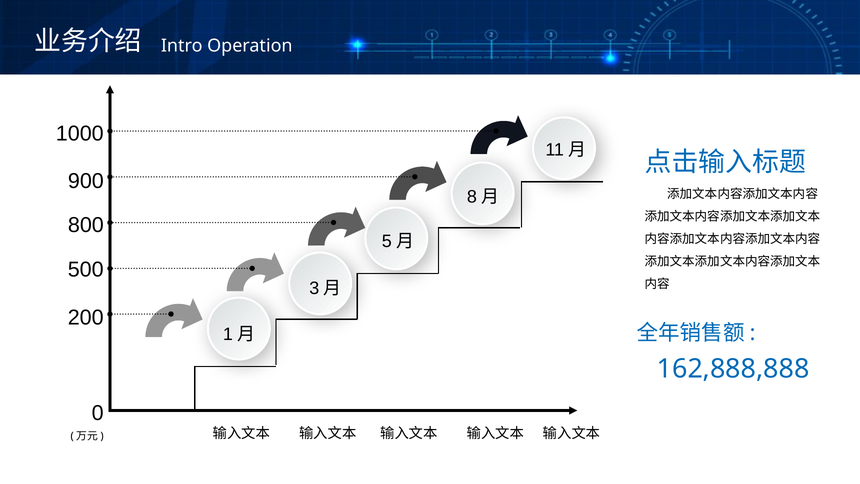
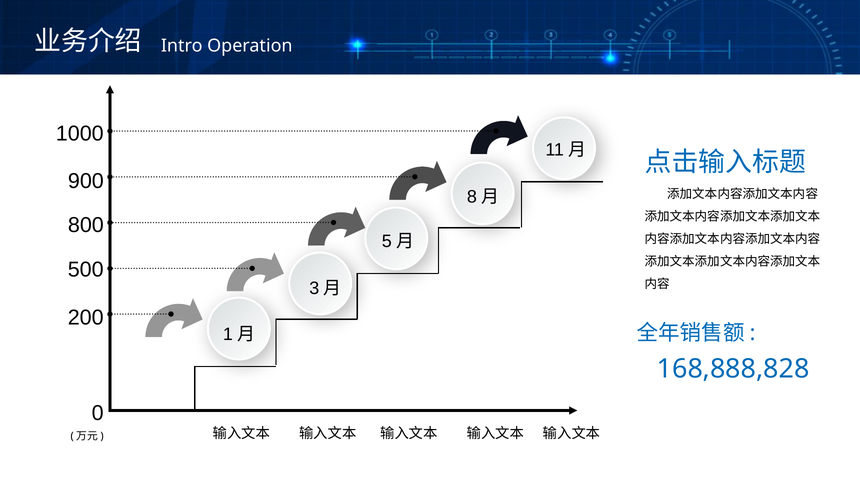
162,888,888: 162,888,888 -> 168,888,828 (733, 369)
